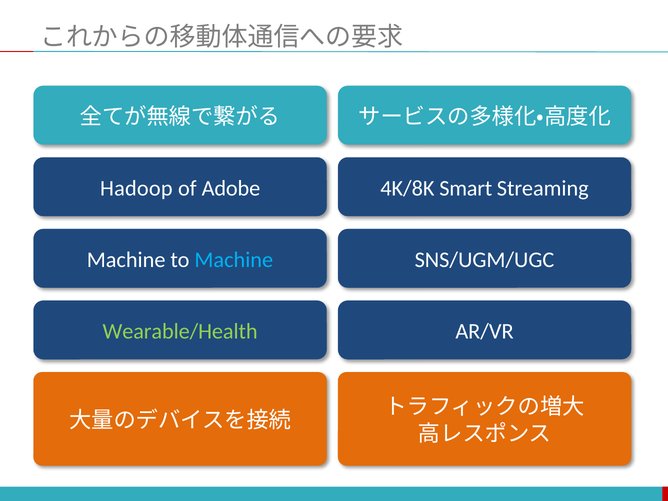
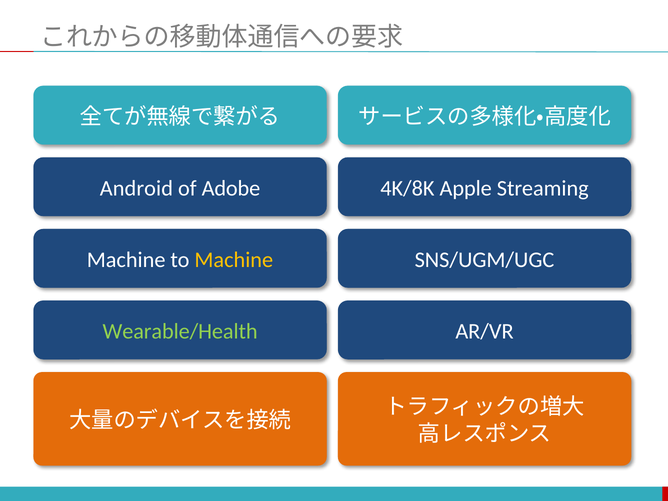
Hadoop: Hadoop -> Android (136, 188)
Smart: Smart -> Apple (466, 188)
Machine colour: light blue -> yellow (234, 260)
